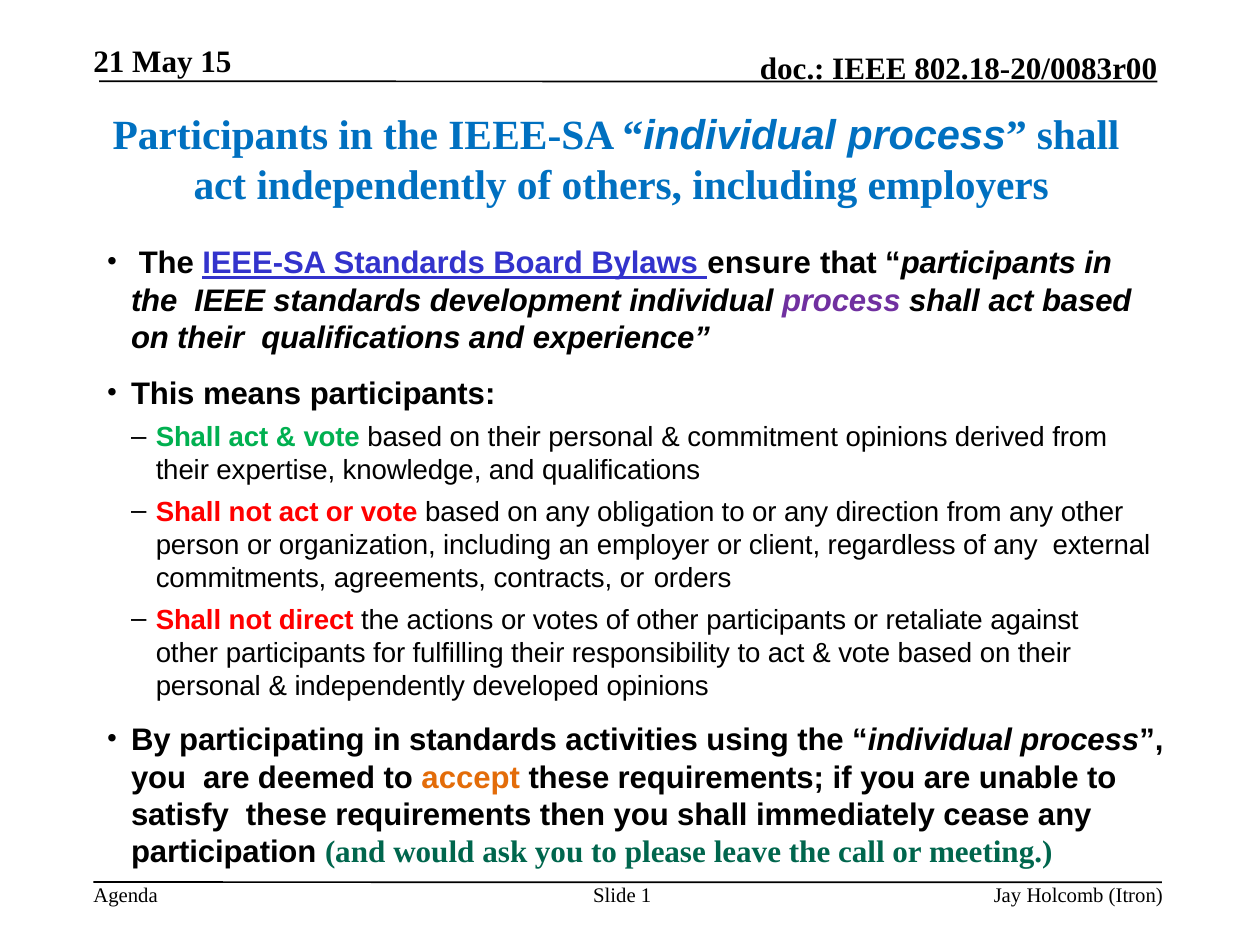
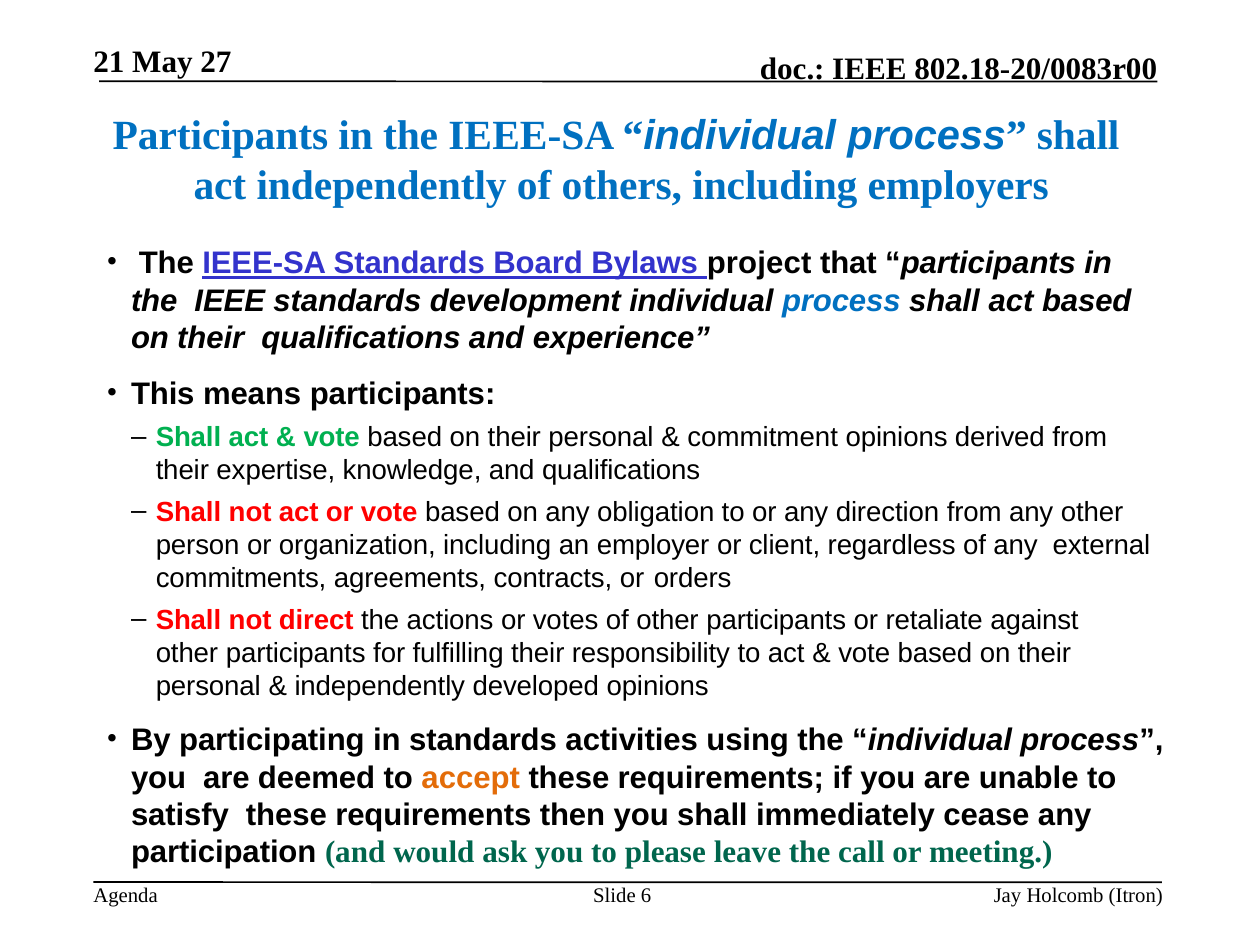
15: 15 -> 27 (216, 62)
ensure: ensure -> project (759, 264)
process colour: purple -> blue (841, 301)
1: 1 -> 6 (646, 896)
